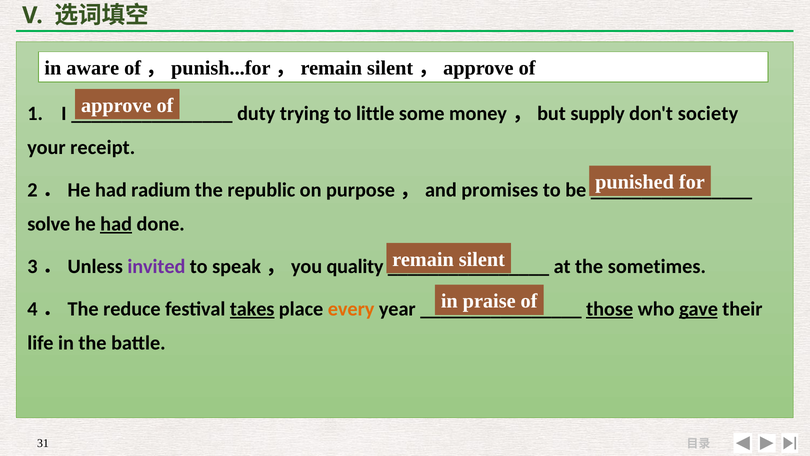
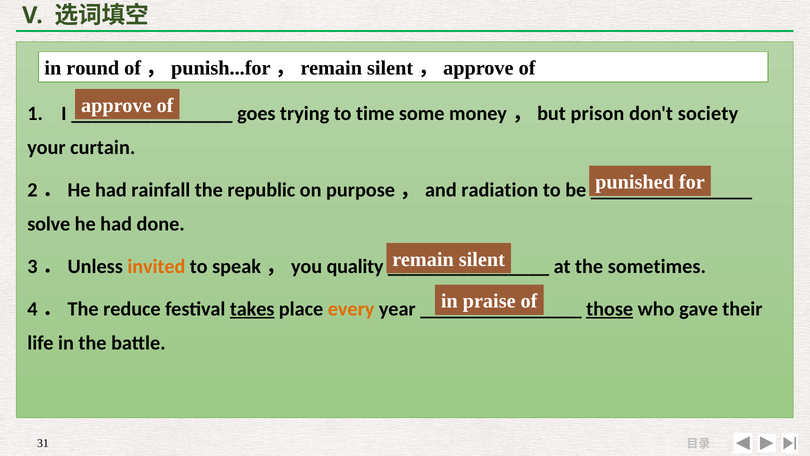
aware: aware -> round (93, 68)
duty: duty -> goes (256, 113)
little: little -> time (375, 113)
supply: supply -> prison (597, 113)
receipt: receipt -> curtain (103, 147)
radium: radium -> rainfall (161, 190)
promises: promises -> radiation (500, 190)
had underline: present -> none (116, 224)
invited colour: purple -> orange (156, 266)
gave underline: present -> none (699, 309)
